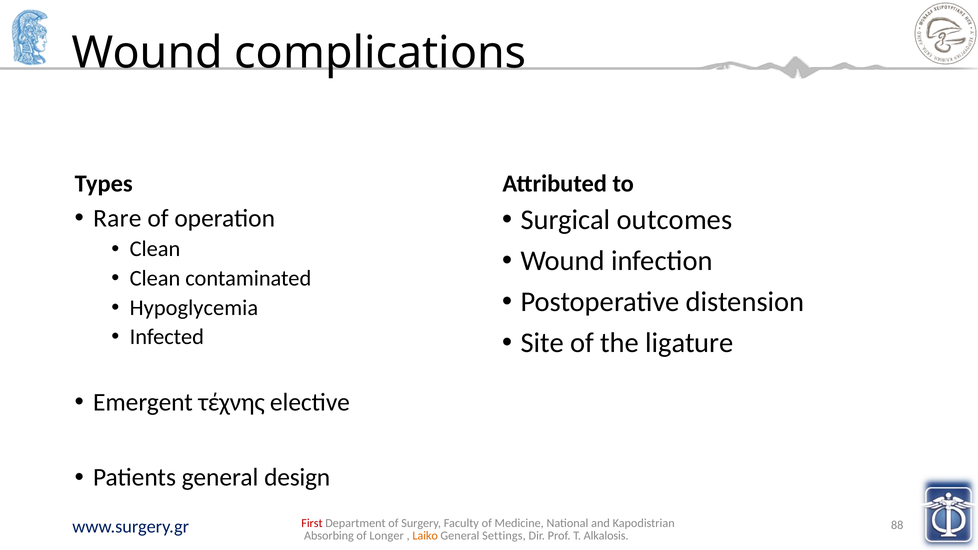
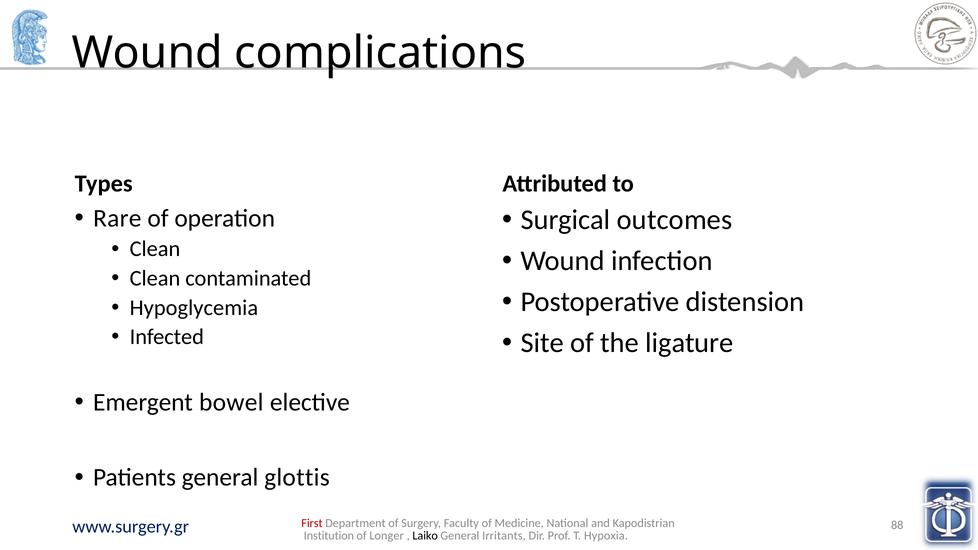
τέχνης: τέχνης -> bowel (231, 402)
design: design -> glottis (297, 478)
Absorbing: Absorbing -> Institution (329, 536)
Laiko colour: orange -> black (425, 536)
Settings: Settings -> Irritants (504, 536)
Alkalosis: Alkalosis -> Hypoxia (606, 536)
